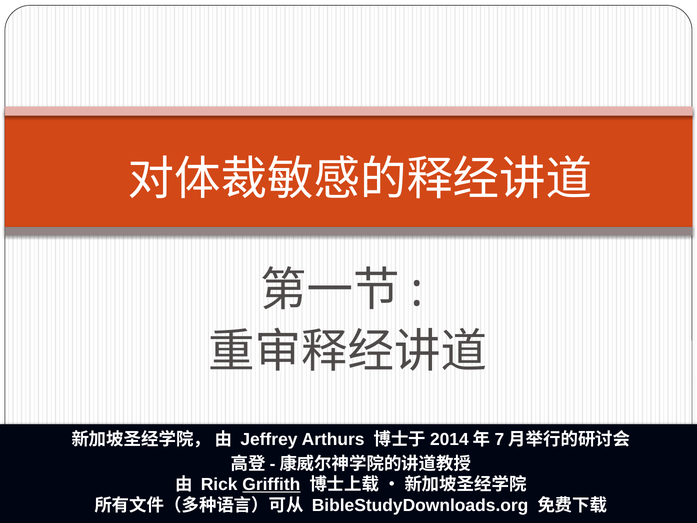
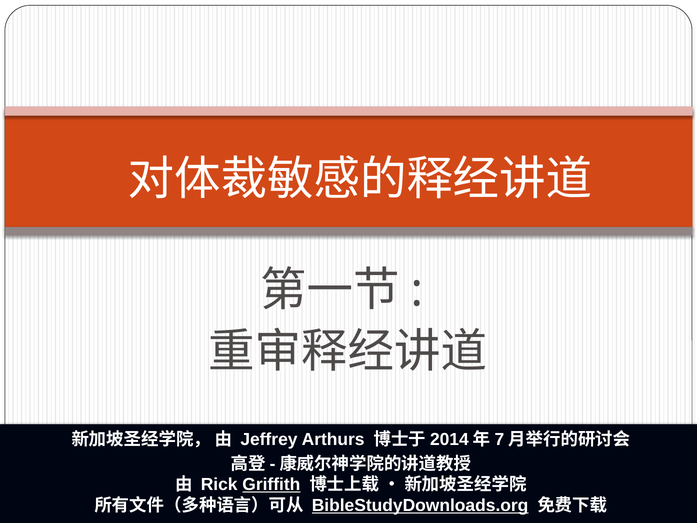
BibleStudyDownloads.org underline: none -> present (420, 505)
